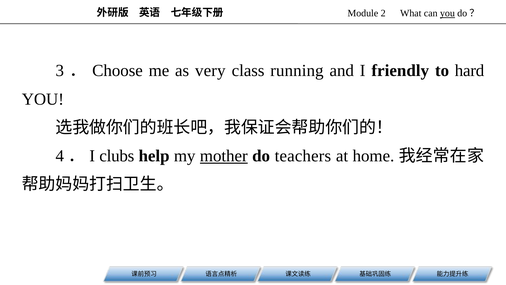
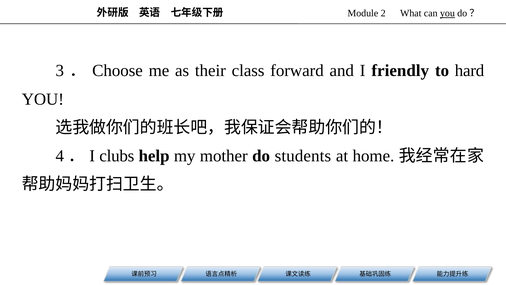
very: very -> their (210, 71)
running: running -> forward (297, 71)
mother underline: present -> none (224, 156)
teachers: teachers -> students (303, 156)
